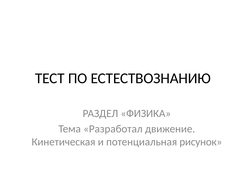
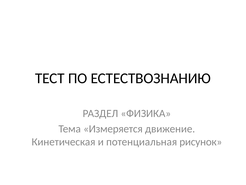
Разработал: Разработал -> Измеряется (113, 128)
